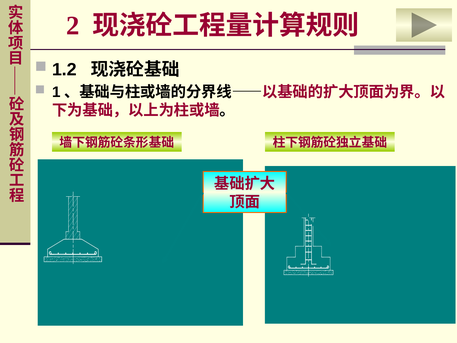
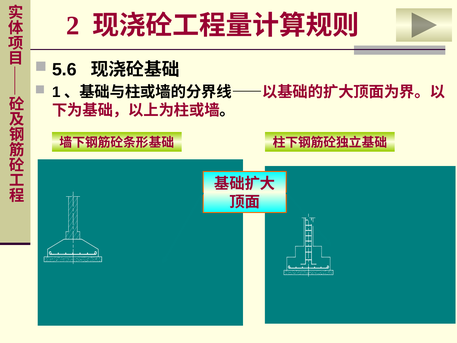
1.2: 1.2 -> 5.6 (64, 70)
